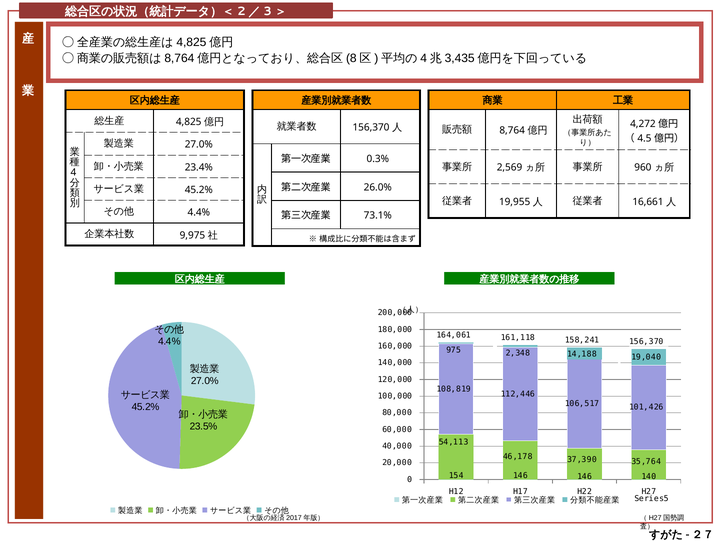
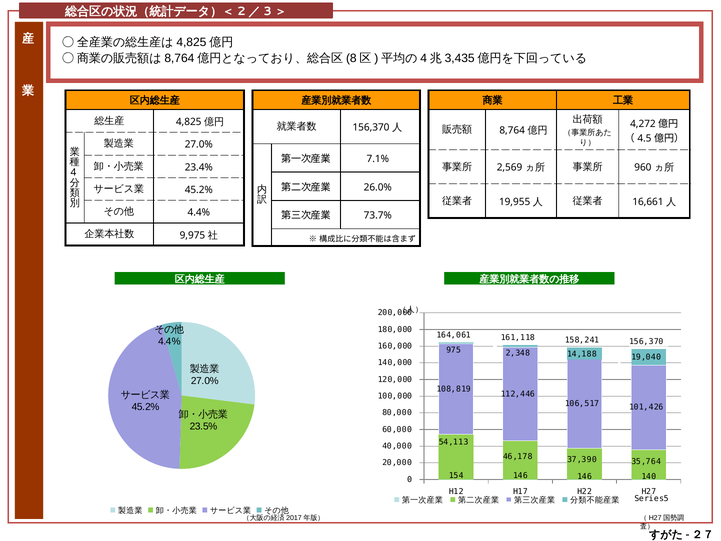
0.3%: 0.3% -> 7.1% (378, 159)
73.1%: 73.1% -> 73.7% (378, 215)
